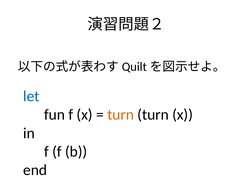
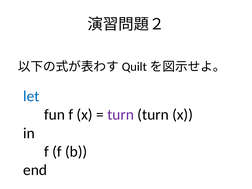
turn colour: orange -> purple (121, 115)
